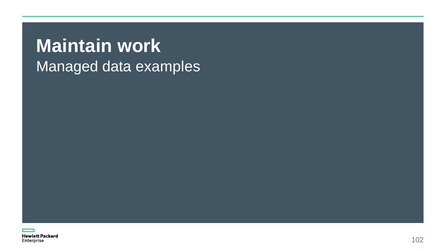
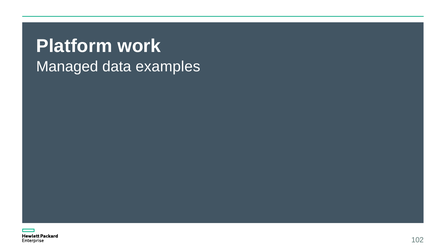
Maintain: Maintain -> Platform (74, 46)
